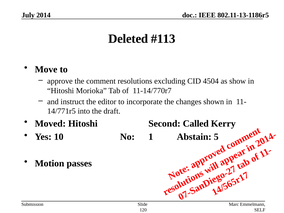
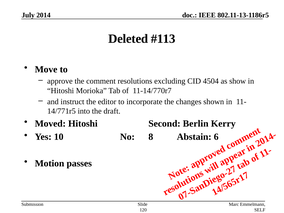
Called: Called -> Berlin (196, 124)
No 1: 1 -> 8 (151, 137)
Abstain 5: 5 -> 6 (216, 137)
